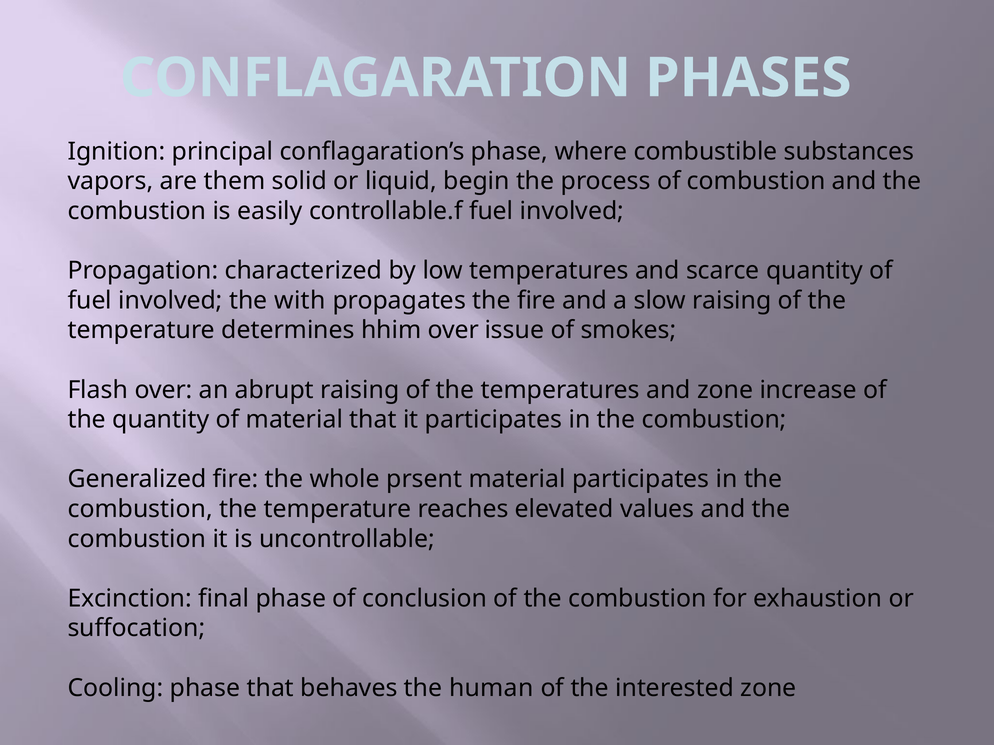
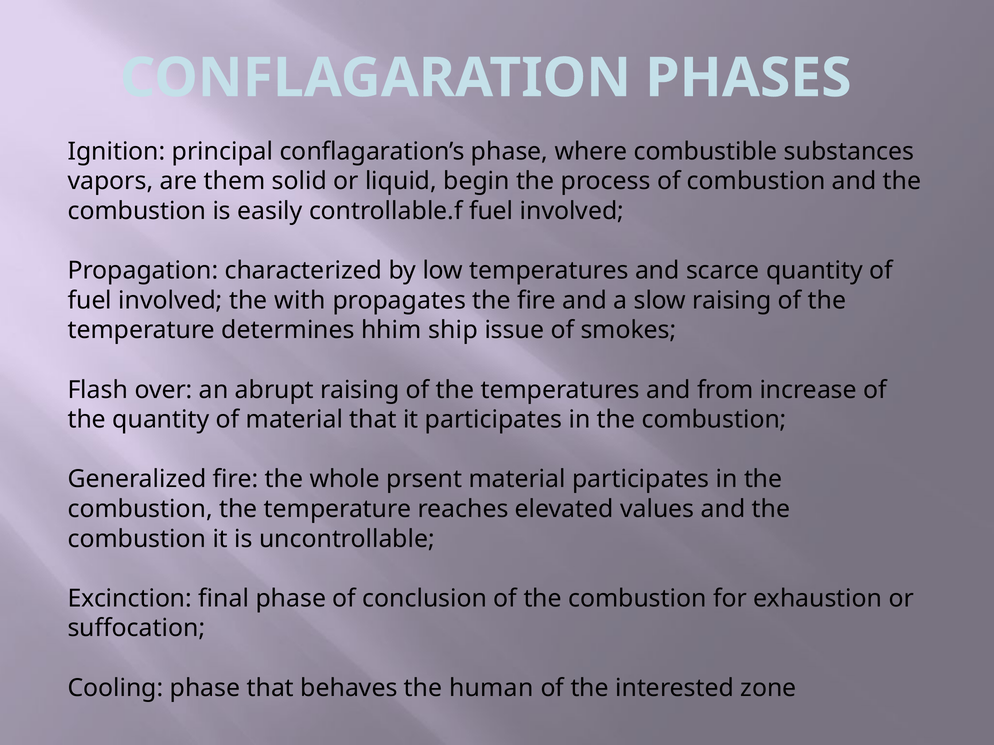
hhim over: over -> ship (453, 331)
and zone: zone -> from (725, 390)
